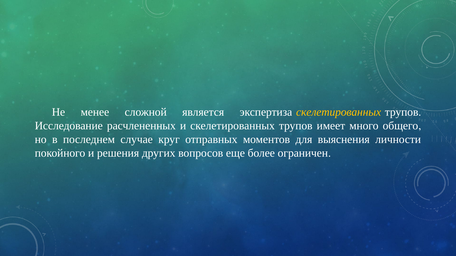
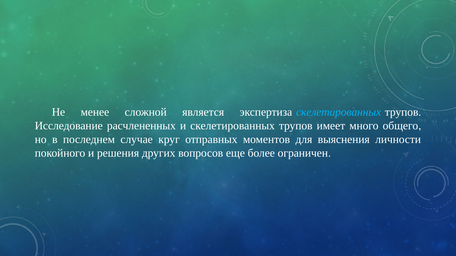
скелетированных colour: yellow -> light blue (339, 112)
